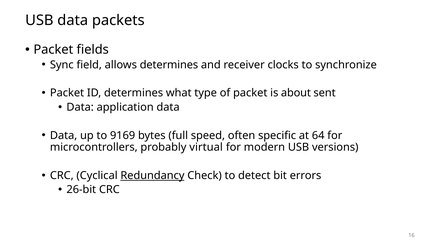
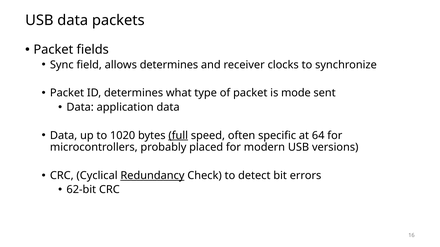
about: about -> mode (296, 93)
9169: 9169 -> 1020 (123, 136)
full underline: none -> present (178, 136)
virtual: virtual -> placed (206, 148)
26-bit: 26-bit -> 62-bit (81, 190)
